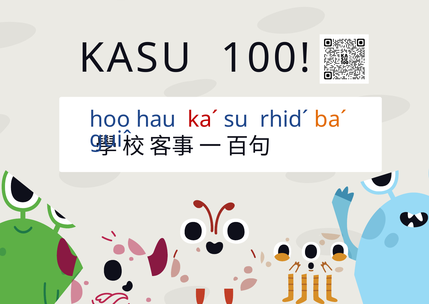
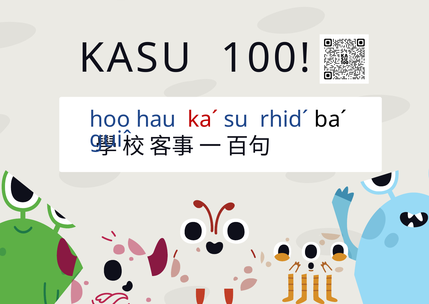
baˊ colour: orange -> black (331, 119)
